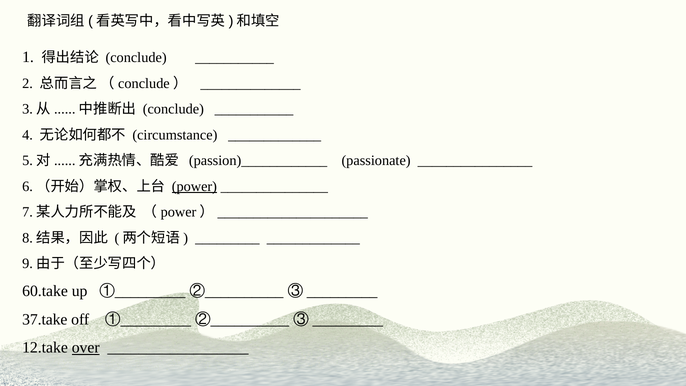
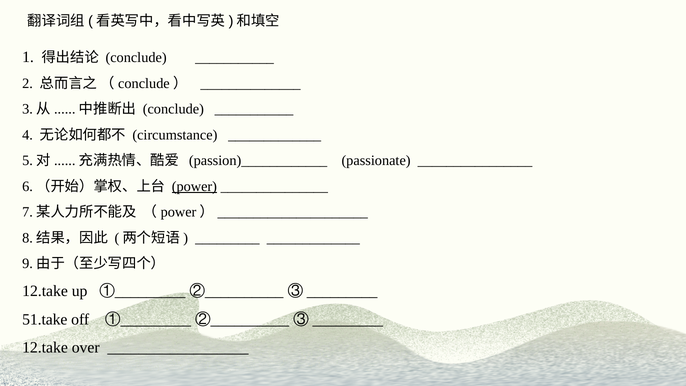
60.take: 60.take -> 12.take (45, 291)
37.take: 37.take -> 51.take (45, 319)
over underline: present -> none (86, 348)
